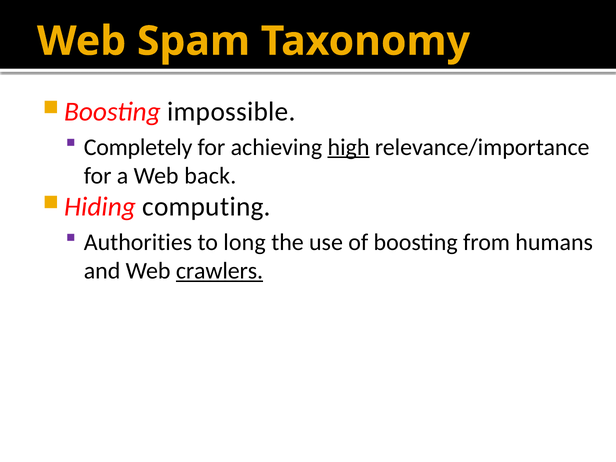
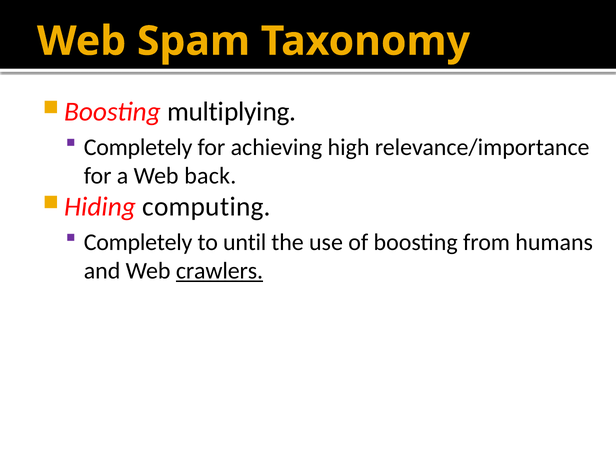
impossible: impossible -> multiplying (232, 112)
high underline: present -> none (349, 147)
Authorities: Authorities -> Completely (138, 242)
long: long -> until (245, 242)
